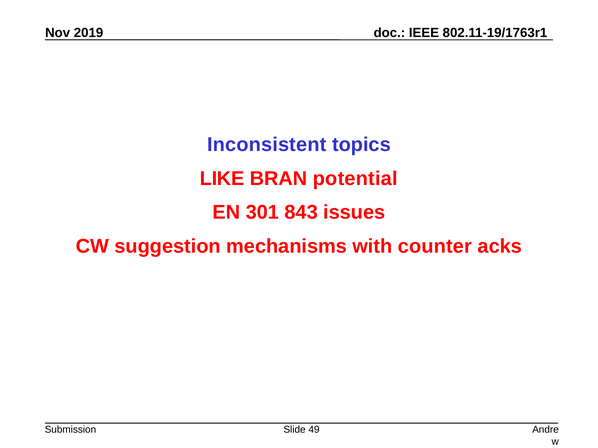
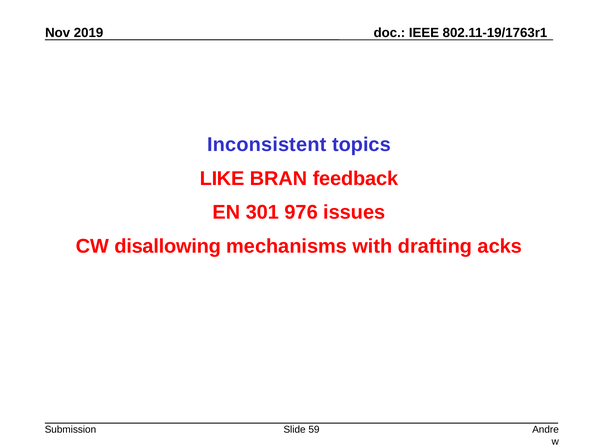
potential: potential -> feedback (355, 179)
843: 843 -> 976 (301, 213)
suggestion: suggestion -> disallowing (168, 247)
counter: counter -> drafting (435, 247)
49: 49 -> 59 (314, 430)
